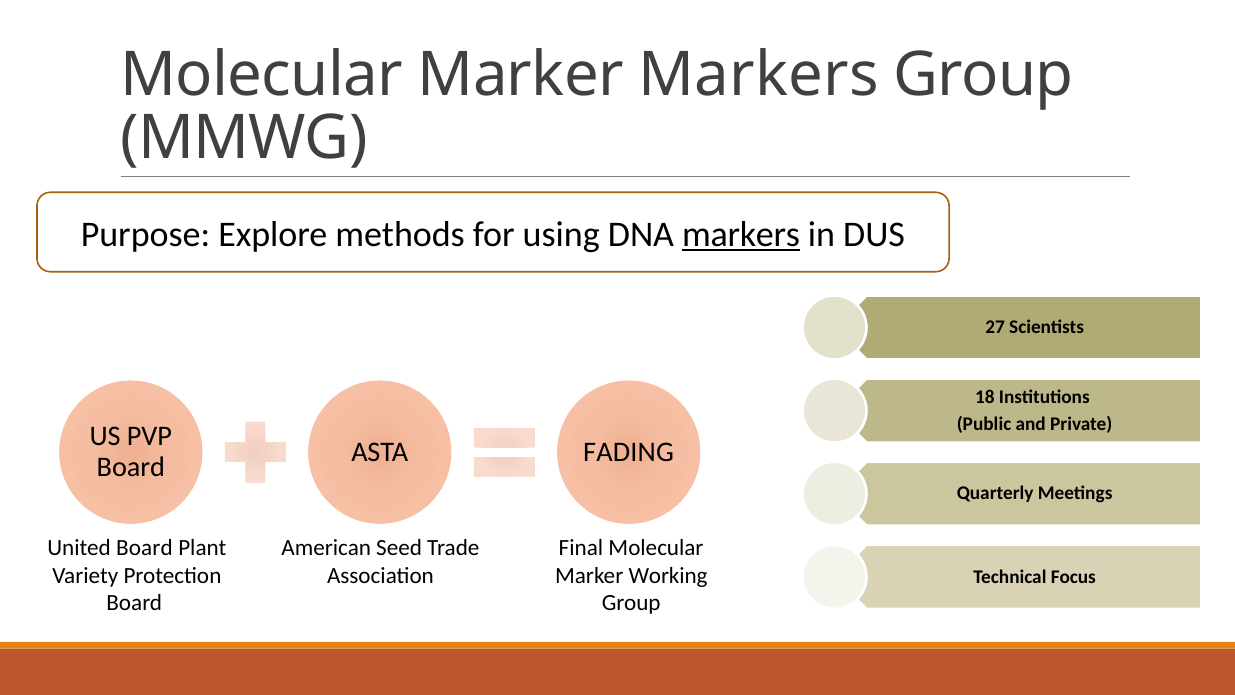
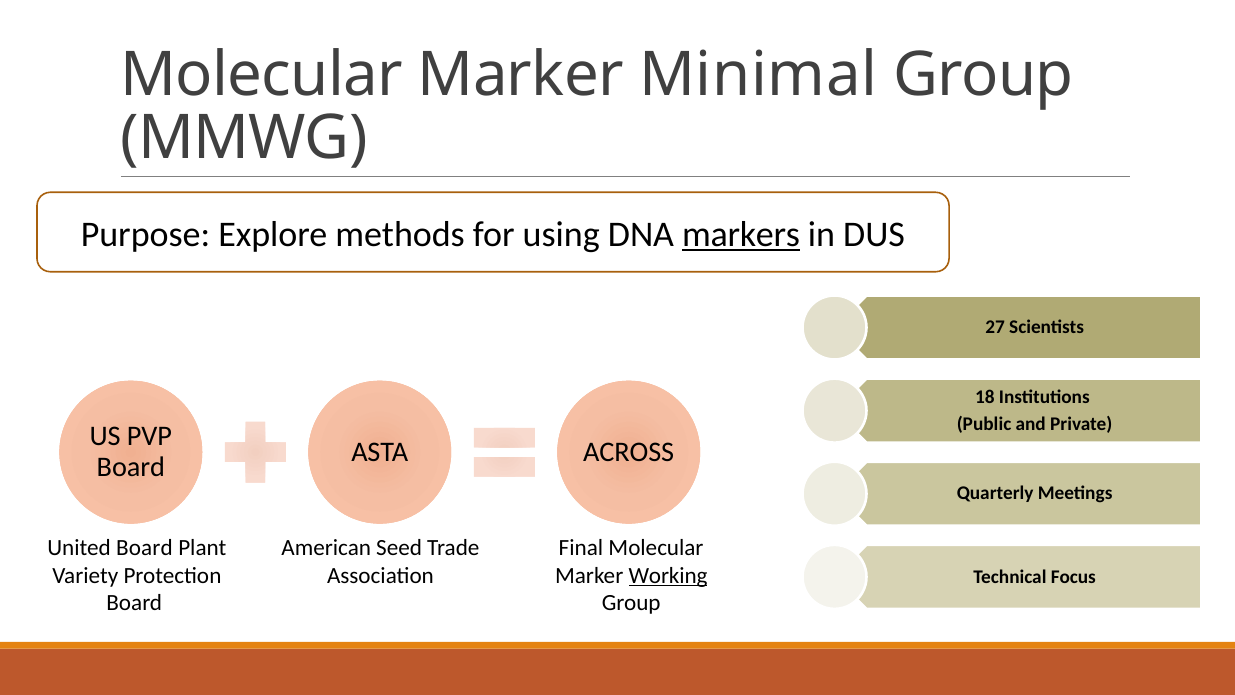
Marker Markers: Markers -> Minimal (758, 75)
FADING: FADING -> ACROSS (629, 452)
Working underline: none -> present (668, 575)
